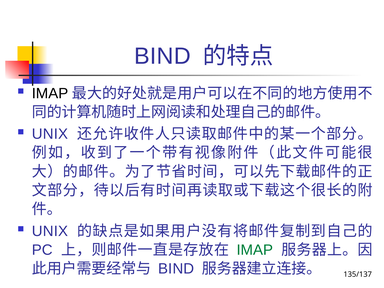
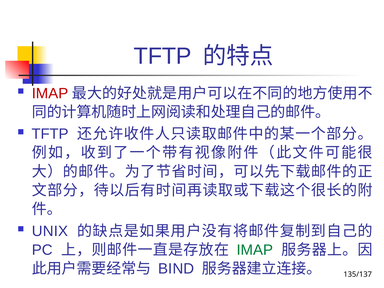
BIND: BIND -> TFTP (163, 56)
IMAP colour: black -> red (50, 93)
UNIX: UNIX -> TFTP (50, 134)
